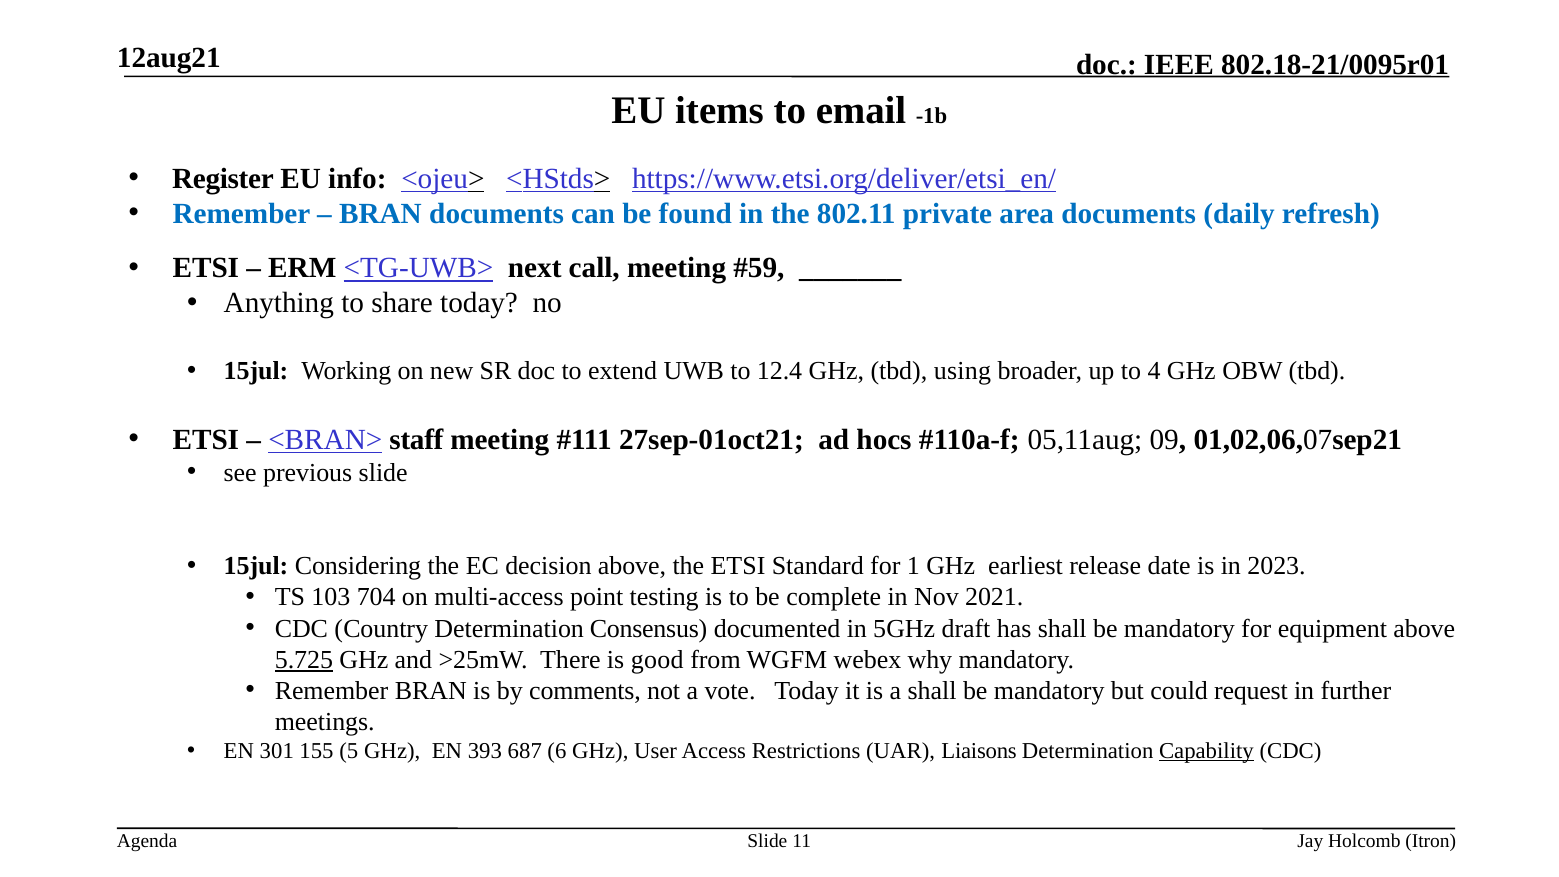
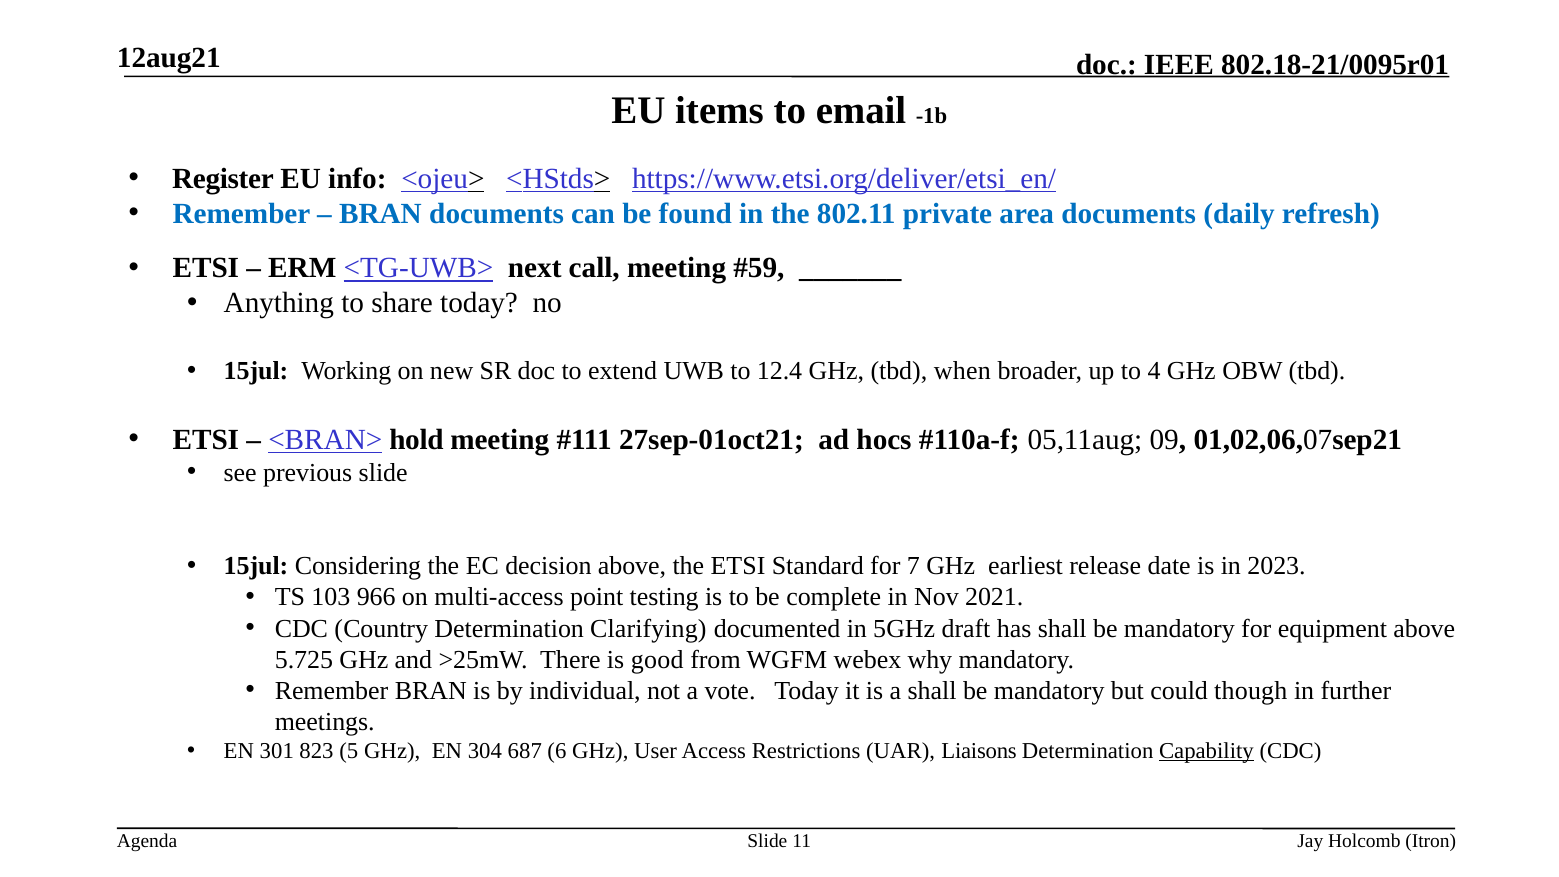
using: using -> when (962, 371)
staff: staff -> hold (416, 440)
1: 1 -> 7 (913, 566)
704: 704 -> 966 (376, 597)
Consensus: Consensus -> Clarifying (648, 628)
5.725 underline: present -> none (304, 660)
comments: comments -> individual (585, 691)
request: request -> though (1251, 691)
155: 155 -> 823 (317, 751)
393: 393 -> 304 (485, 751)
